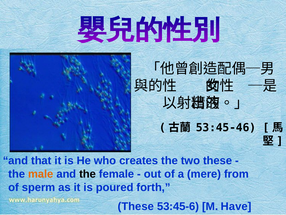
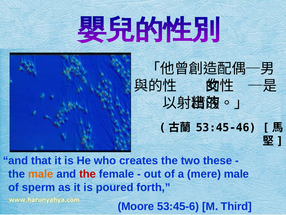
the colour: black -> red (88, 174)
mere from: from -> male (236, 174)
These: These -> Moore (136, 206)
Have: Have -> Third (236, 206)
